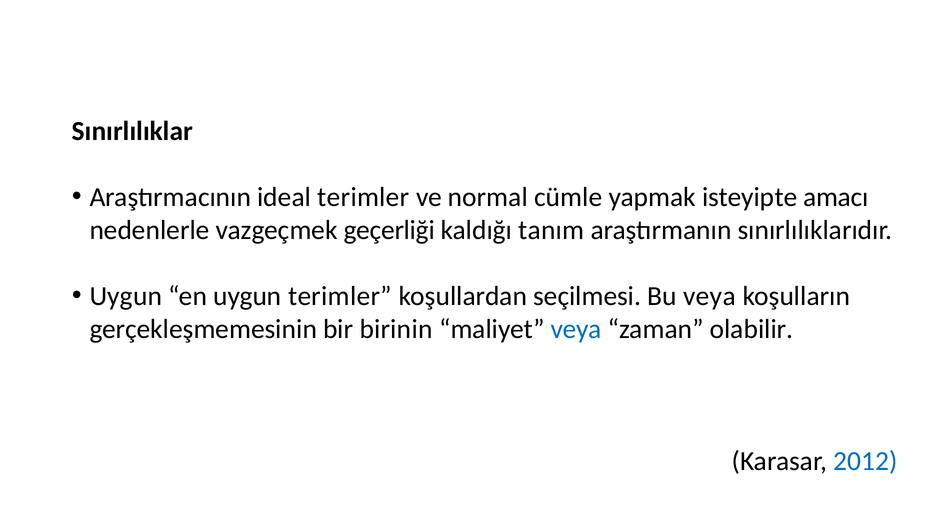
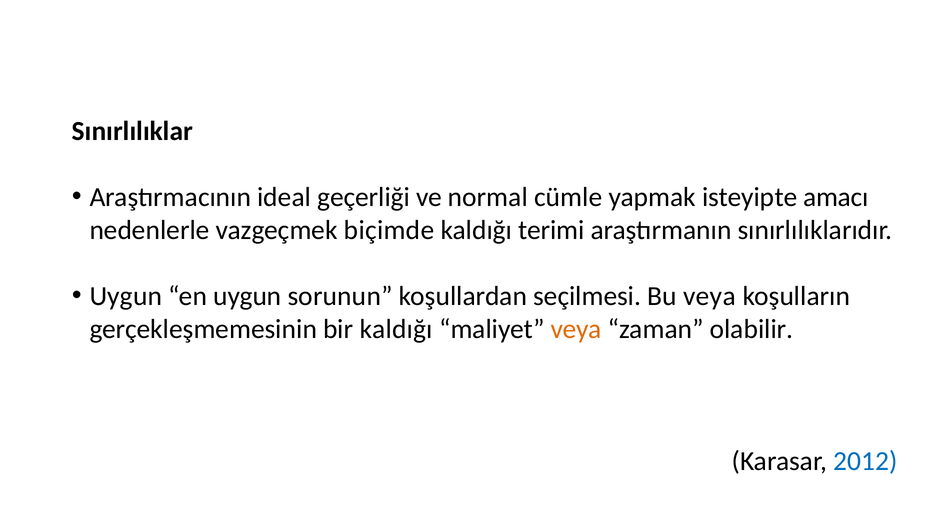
ideal terimler: terimler -> geçerliği (364, 197)
geçerliği: geçerliği -> biçimde (389, 230)
tanım: tanım -> terimi (551, 230)
uygun terimler: terimler -> sorunun (340, 296)
bir birinin: birinin -> kaldığı (396, 329)
veya colour: blue -> orange (576, 329)
